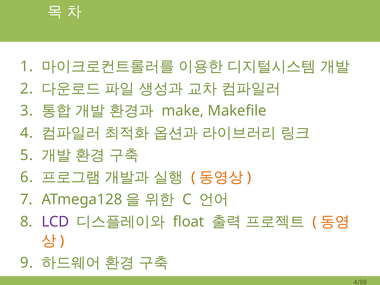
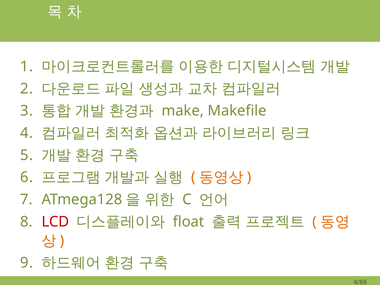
LCD colour: purple -> red (55, 222)
